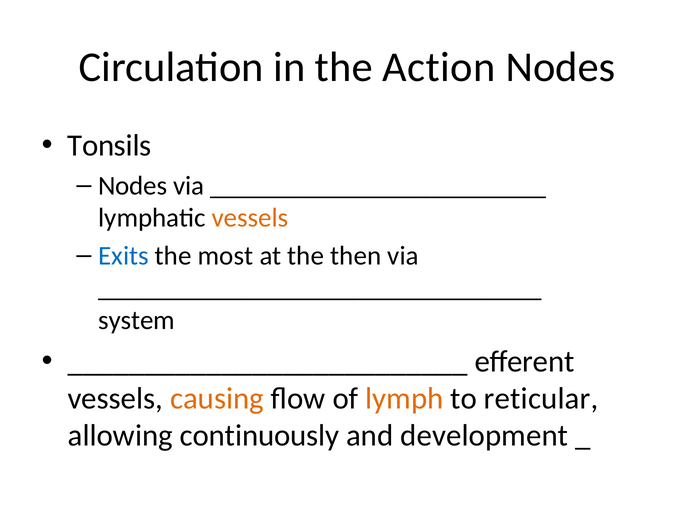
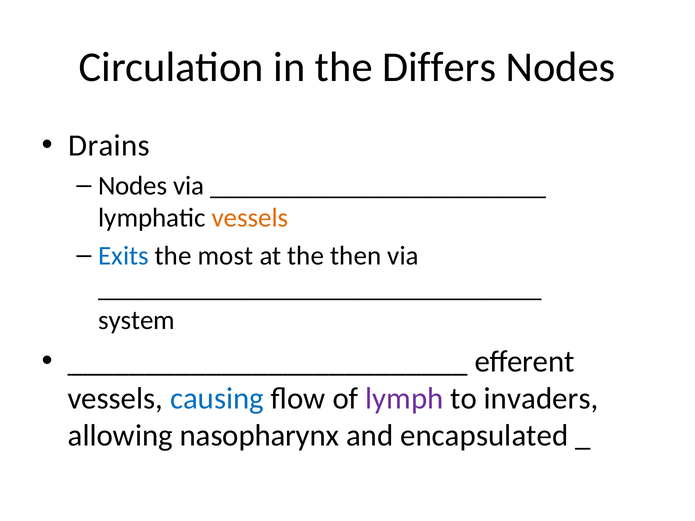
Action: Action -> Differs (439, 67)
Tonsils: Tonsils -> Drains (109, 146)
causing colour: orange -> blue (217, 399)
lymph colour: orange -> purple (404, 399)
reticular: reticular -> invaders (541, 399)
continuously: continuously -> nasopharynx (260, 436)
development: development -> encapsulated (484, 436)
